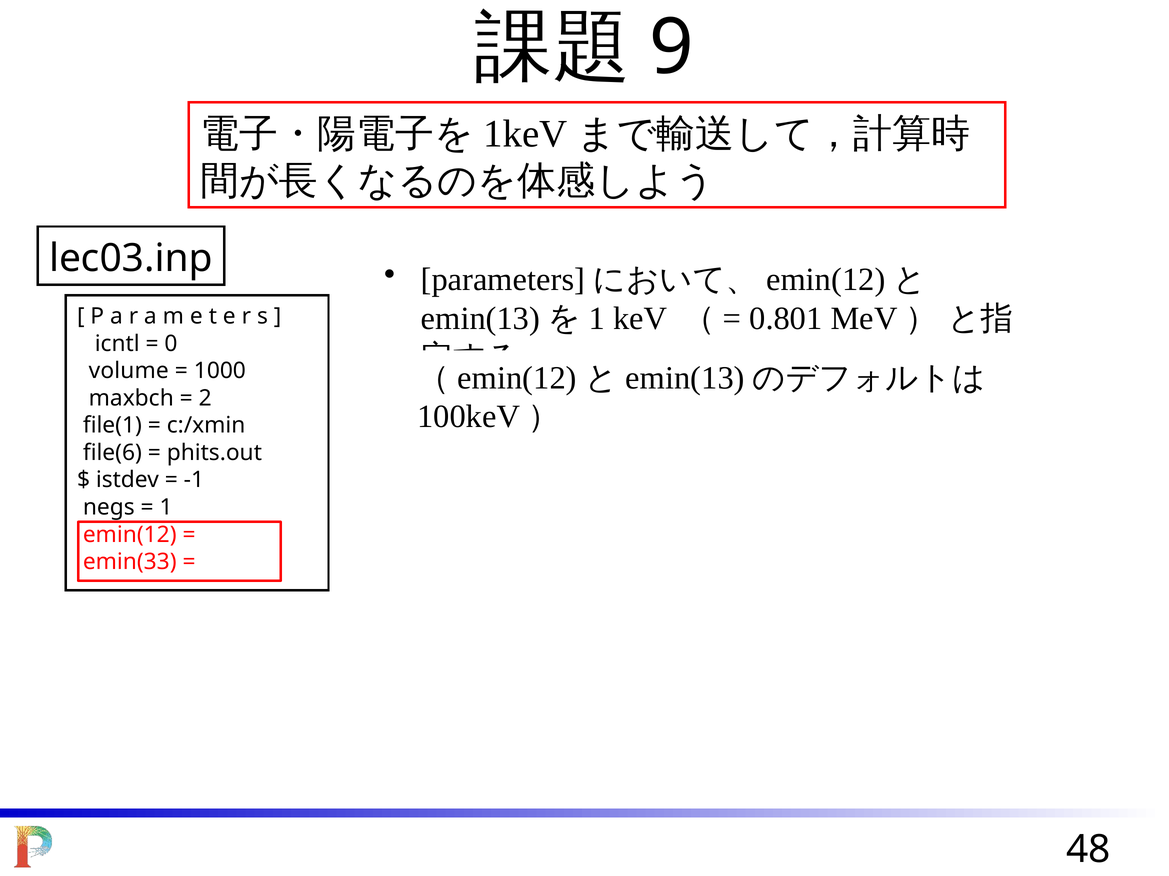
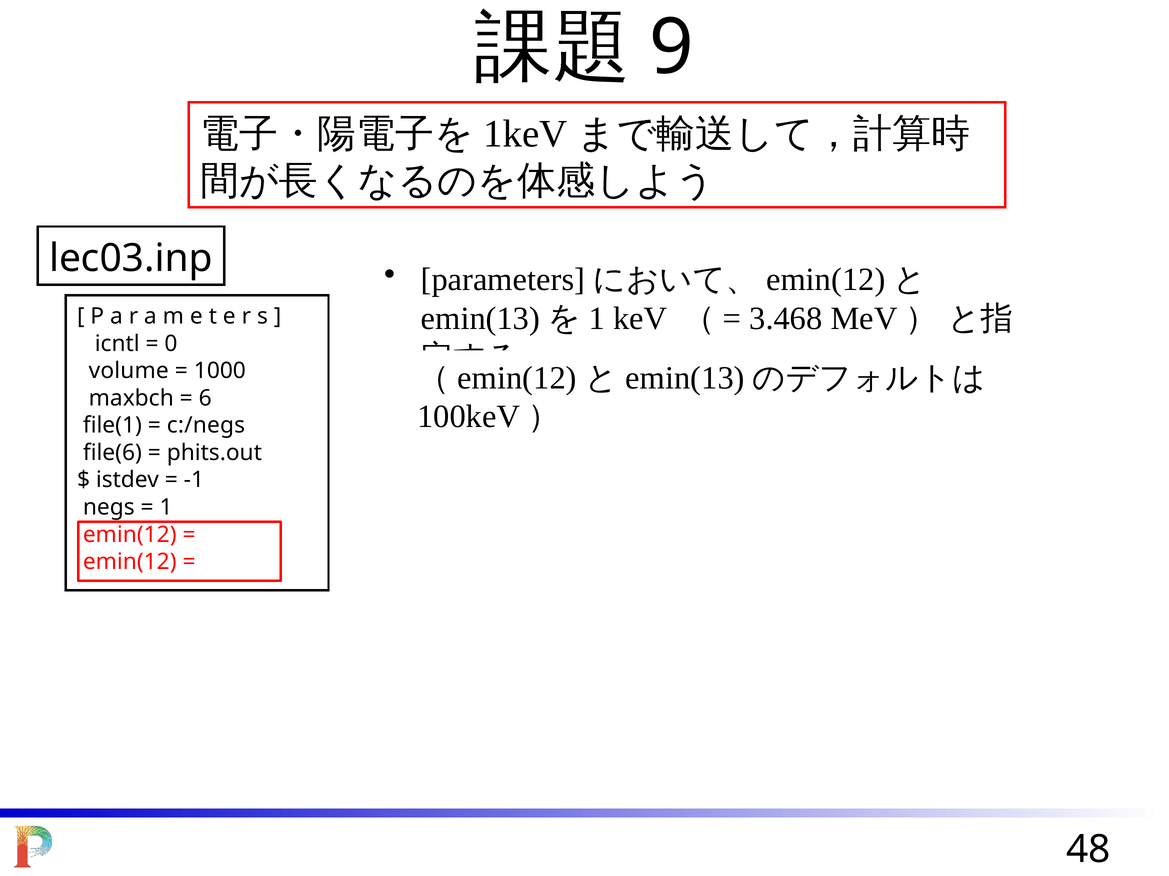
0.801: 0.801 -> 3.468 (786, 319)
2: 2 -> 6 (205, 399)
c:/xmin: c:/xmin -> c:/negs (206, 426)
emin(33: emin(33 -> emin(12 (130, 562)
